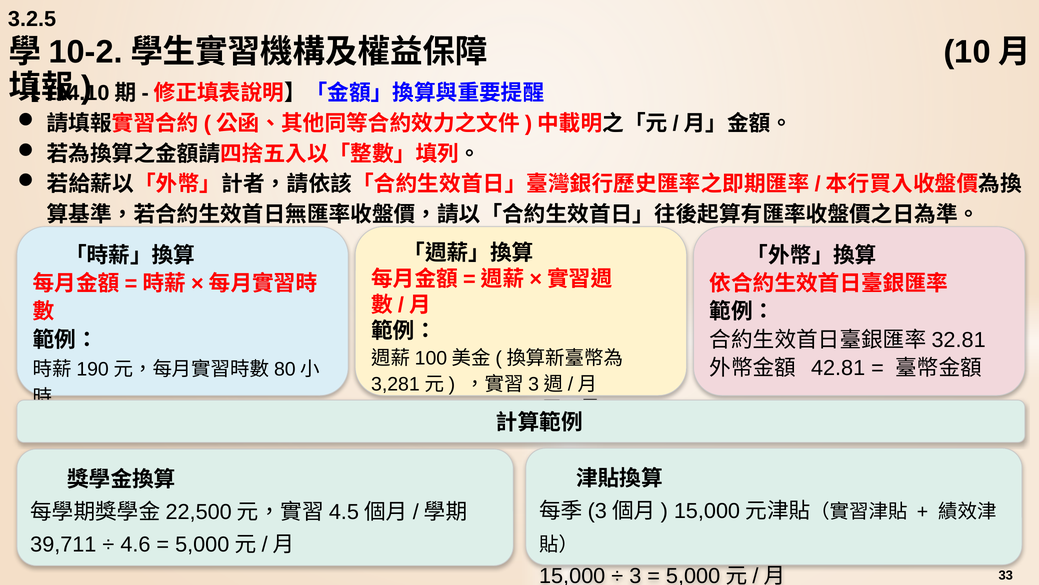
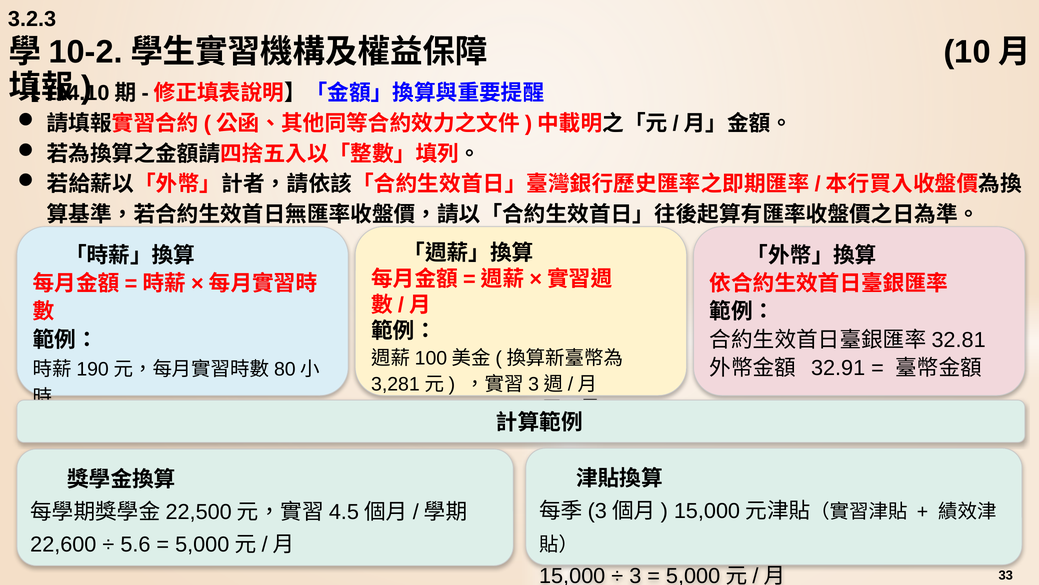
3.2.5: 3.2.5 -> 3.2.3 (32, 19)
42.81: 42.81 -> 32.91 (838, 368)
39,711: 39,711 -> 22,600 (63, 544)
4.6: 4.6 -> 5.6 (135, 544)
